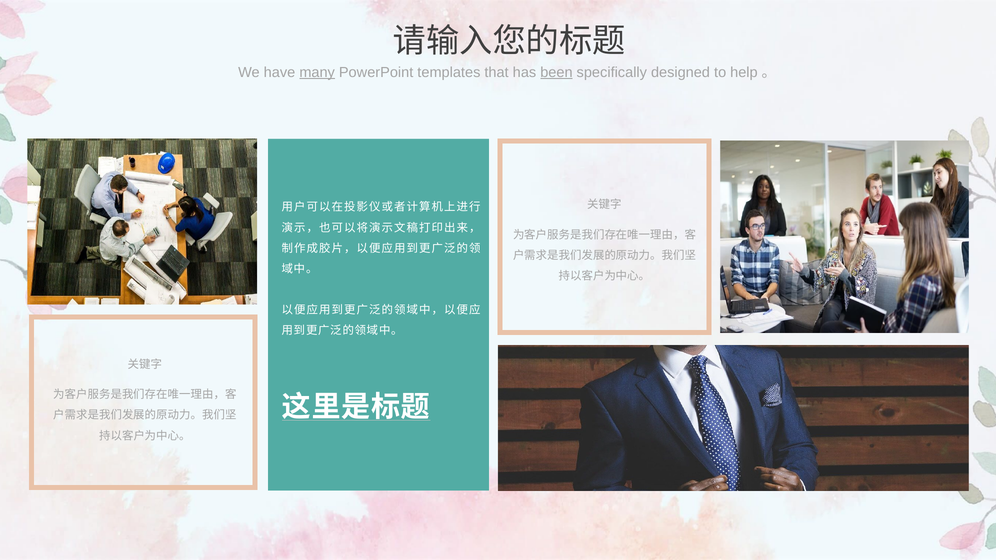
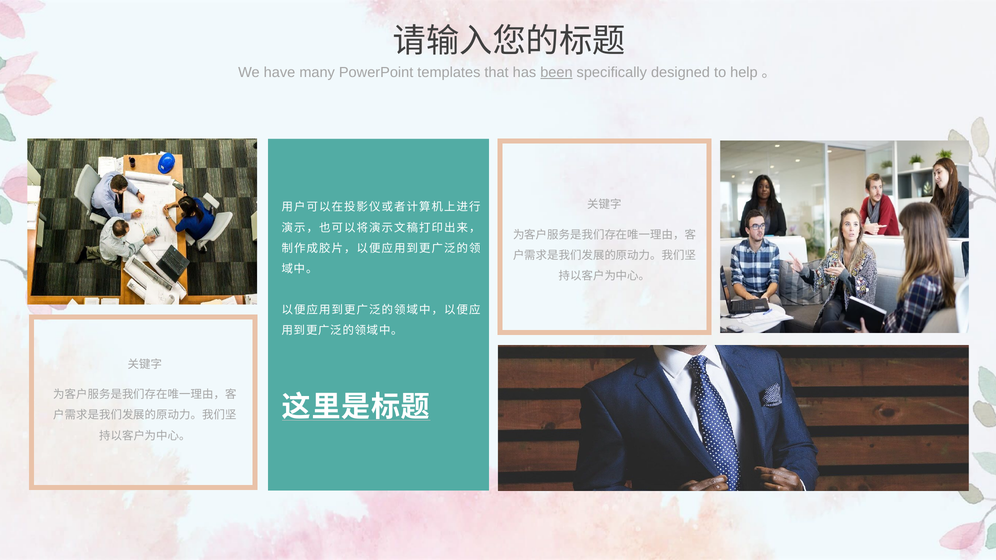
many underline: present -> none (317, 72)
